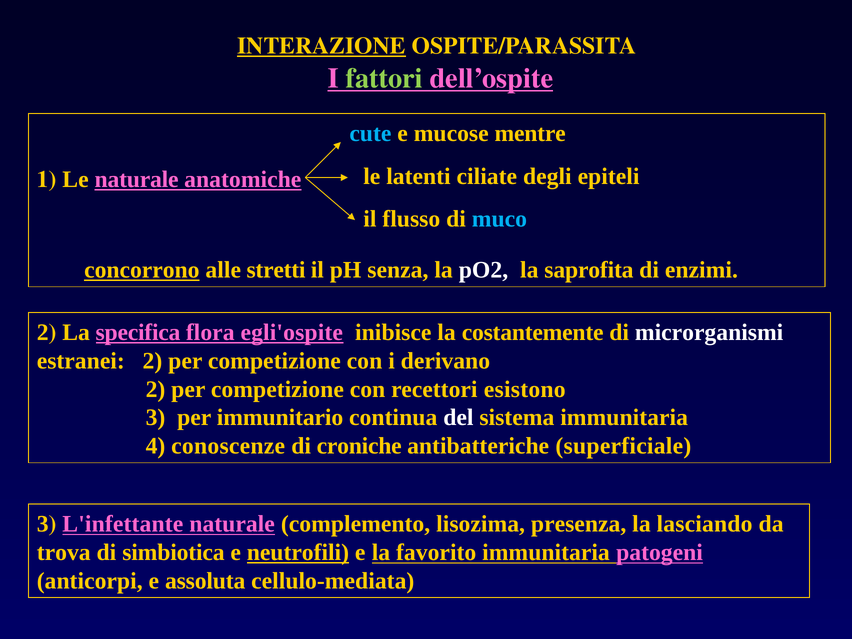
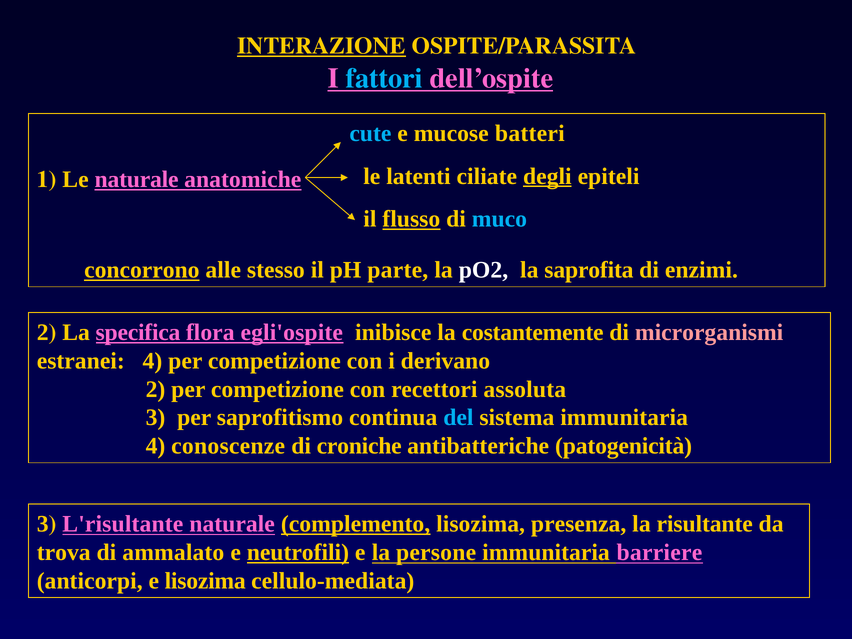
fattori colour: light green -> light blue (384, 79)
mentre: mentre -> batteri (530, 134)
degli underline: none -> present (547, 176)
flusso underline: none -> present (411, 219)
stretti: stretti -> stesso (276, 270)
senza: senza -> parte (398, 270)
microrganismi colour: white -> pink (709, 332)
estranei 2: 2 -> 4 (152, 361)
esistono: esistono -> assoluta (525, 389)
immunitario: immunitario -> saprofitismo (280, 418)
del colour: white -> light blue (458, 418)
superficiale: superficiale -> patogenicità (624, 446)
L'infettante: L'infettante -> L'risultante (123, 524)
complemento underline: none -> present (356, 524)
lasciando: lasciando -> risultante (705, 524)
simbiotica: simbiotica -> ammalato (173, 553)
favorito: favorito -> persone (436, 553)
patogeni: patogeni -> barriere (659, 553)
e assoluta: assoluta -> lisozima (205, 581)
